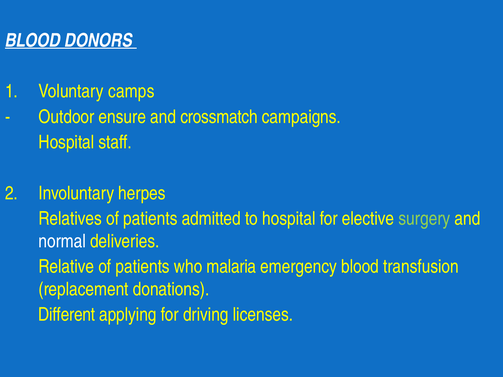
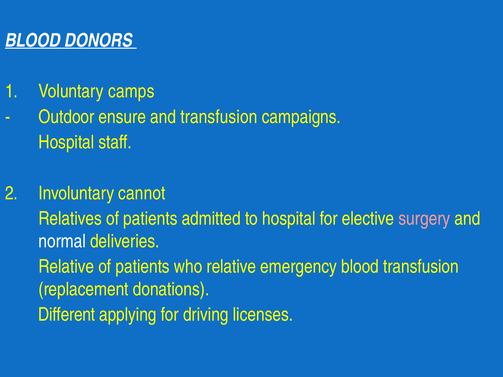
and crossmatch: crossmatch -> transfusion (219, 117)
herpes: herpes -> cannot (142, 193)
surgery colour: light green -> pink (424, 219)
who malaria: malaria -> relative (231, 267)
